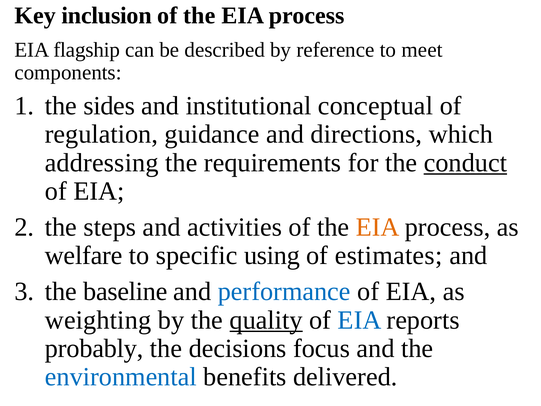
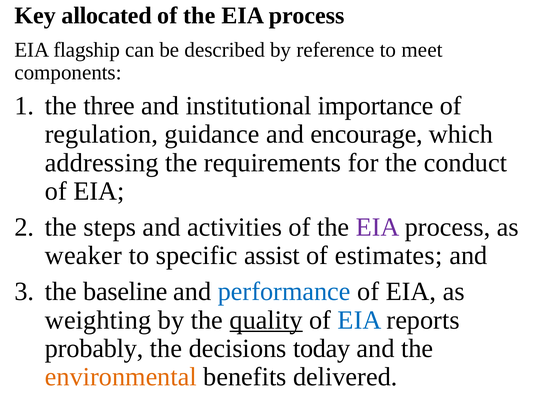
inclusion: inclusion -> allocated (107, 16)
sides: sides -> three (109, 106)
conceptual: conceptual -> importance (376, 106)
directions: directions -> encourage (367, 134)
conduct underline: present -> none (465, 163)
EIA colour: orange -> purple (378, 227)
welfare: welfare -> weaker (83, 255)
using: using -> assist (272, 255)
focus: focus -> today (322, 348)
environmental colour: blue -> orange (121, 377)
